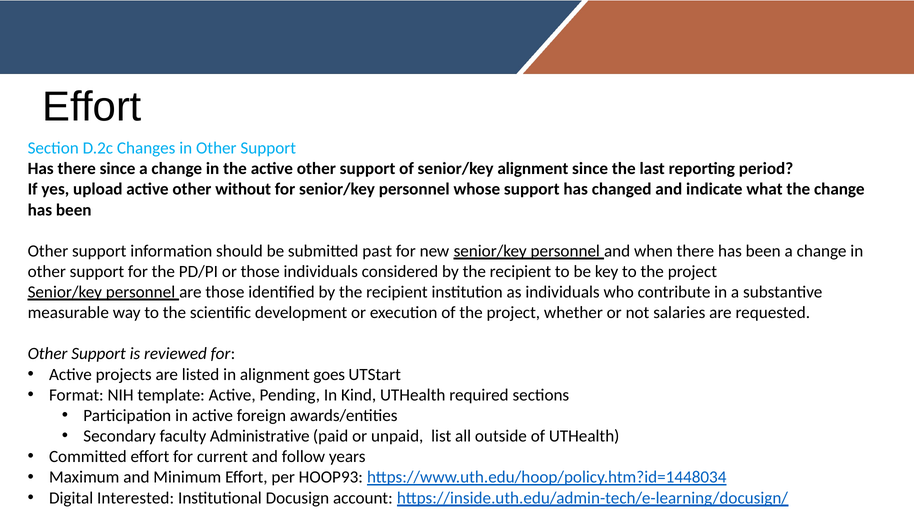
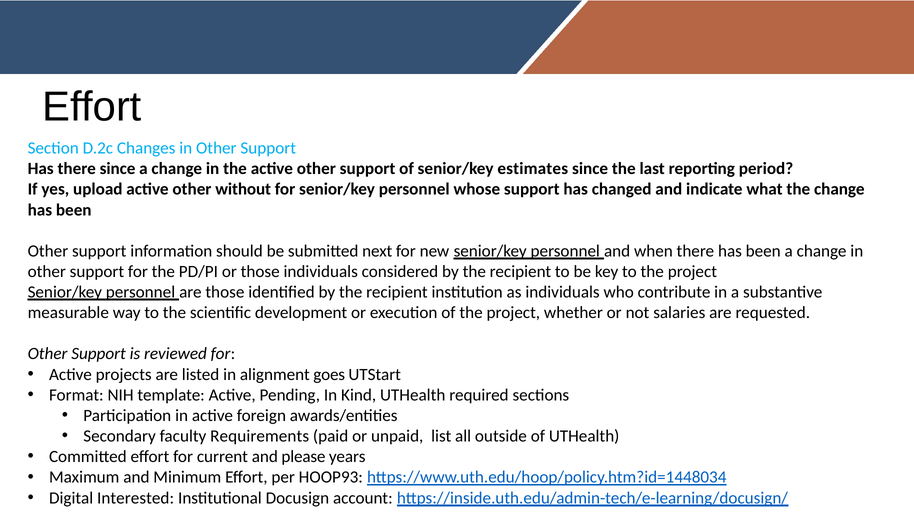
senior/key alignment: alignment -> estimates (533, 169)
past: past -> next (377, 251)
Administrative: Administrative -> Requirements (260, 436)
follow: follow -> please (303, 457)
